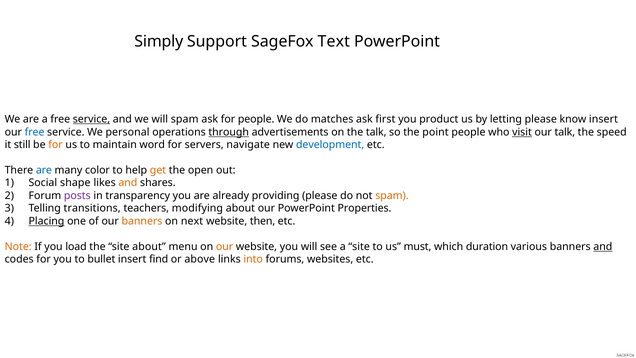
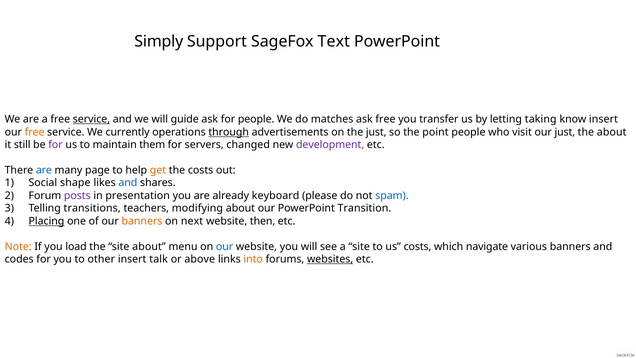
will spam: spam -> guide (185, 119)
ask first: first -> free (385, 119)
product: product -> transfer (439, 119)
letting please: please -> taking (541, 119)
free colour: blue -> orange (35, 132)
personal: personal -> currently (128, 132)
the talk: talk -> just (376, 132)
visit underline: present -> none (522, 132)
our talk: talk -> just (565, 132)
the speed: speed -> about (612, 132)
for colour: orange -> purple (56, 145)
word: word -> them (152, 145)
navigate: navigate -> changed (248, 145)
development colour: blue -> purple (330, 145)
color: color -> page (97, 170)
the open: open -> costs (201, 170)
and colour: orange -> blue (128, 183)
transparency: transparency -> presentation (138, 195)
providing: providing -> keyboard (276, 195)
spam colour: orange -> blue (392, 195)
Properties: Properties -> Transition (364, 208)
our colour: orange -> blue (225, 246)
us must: must -> costs (418, 246)
duration: duration -> navigate (487, 246)
and underline: present -> none (603, 246)
bullet: bullet -> other (101, 259)
find: find -> talk (159, 259)
websites underline: none -> present (330, 259)
